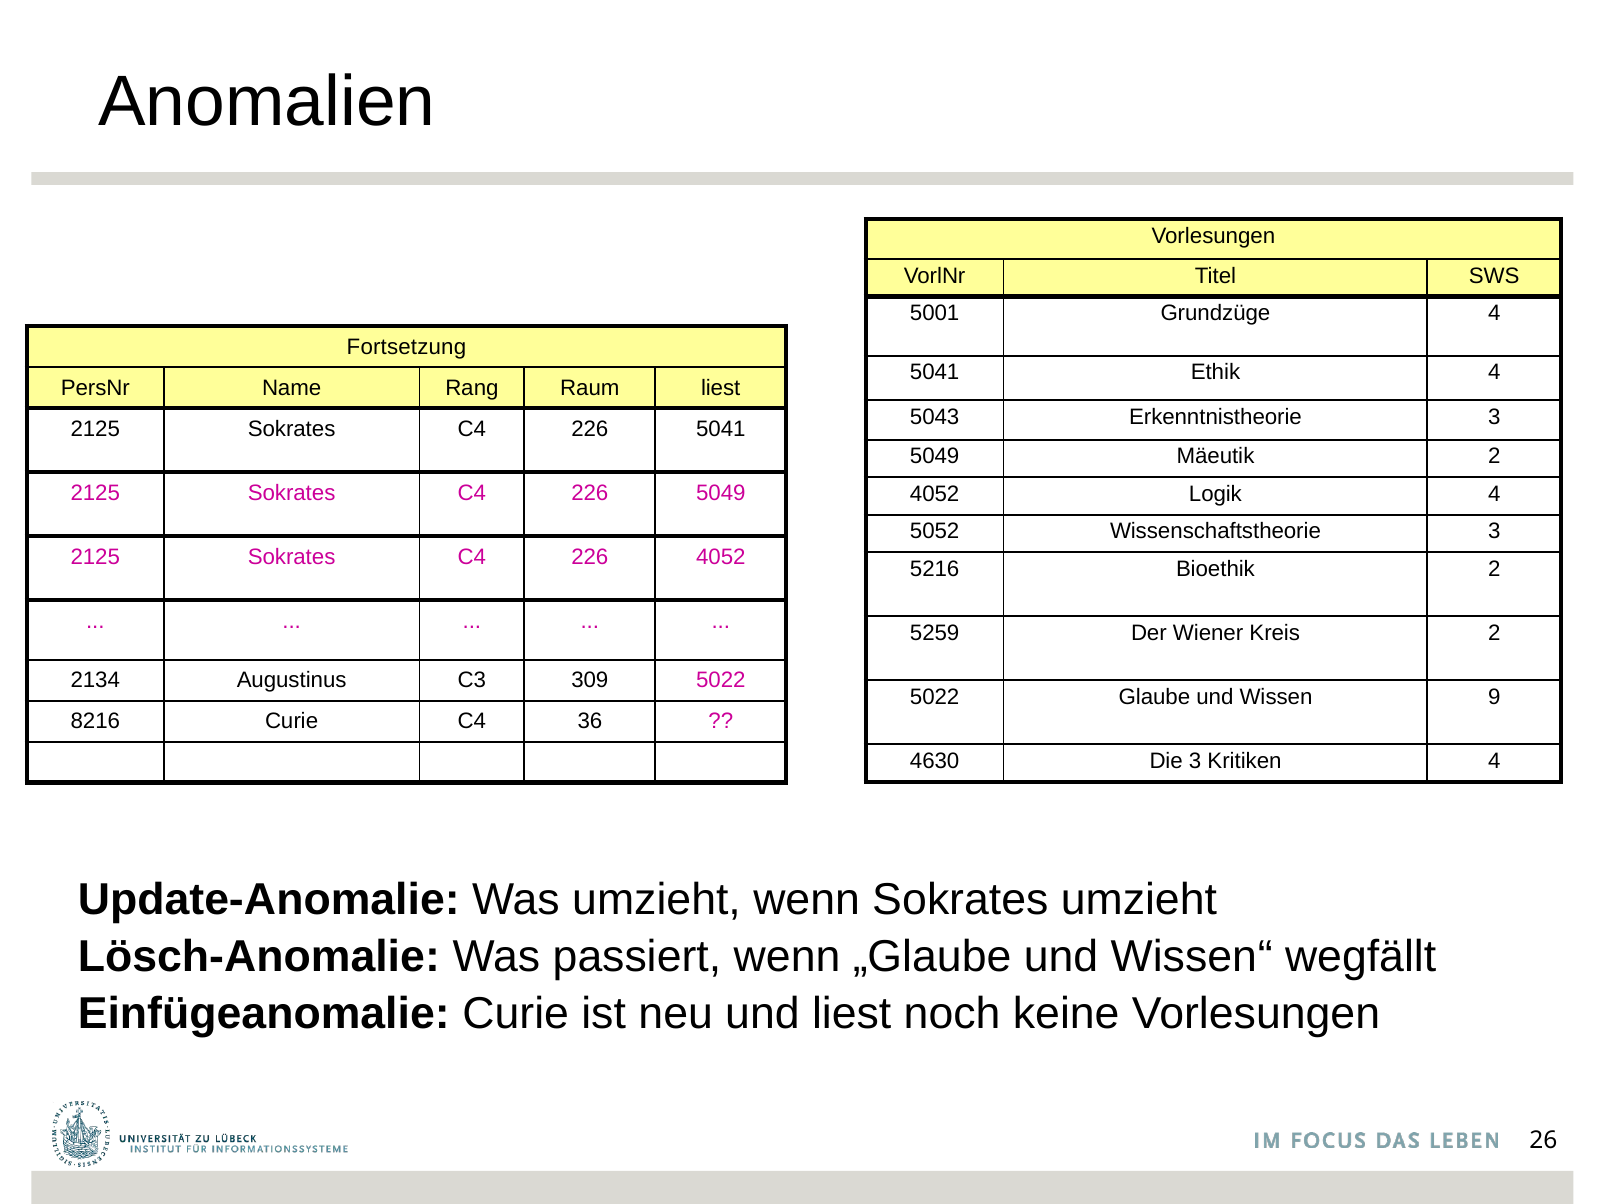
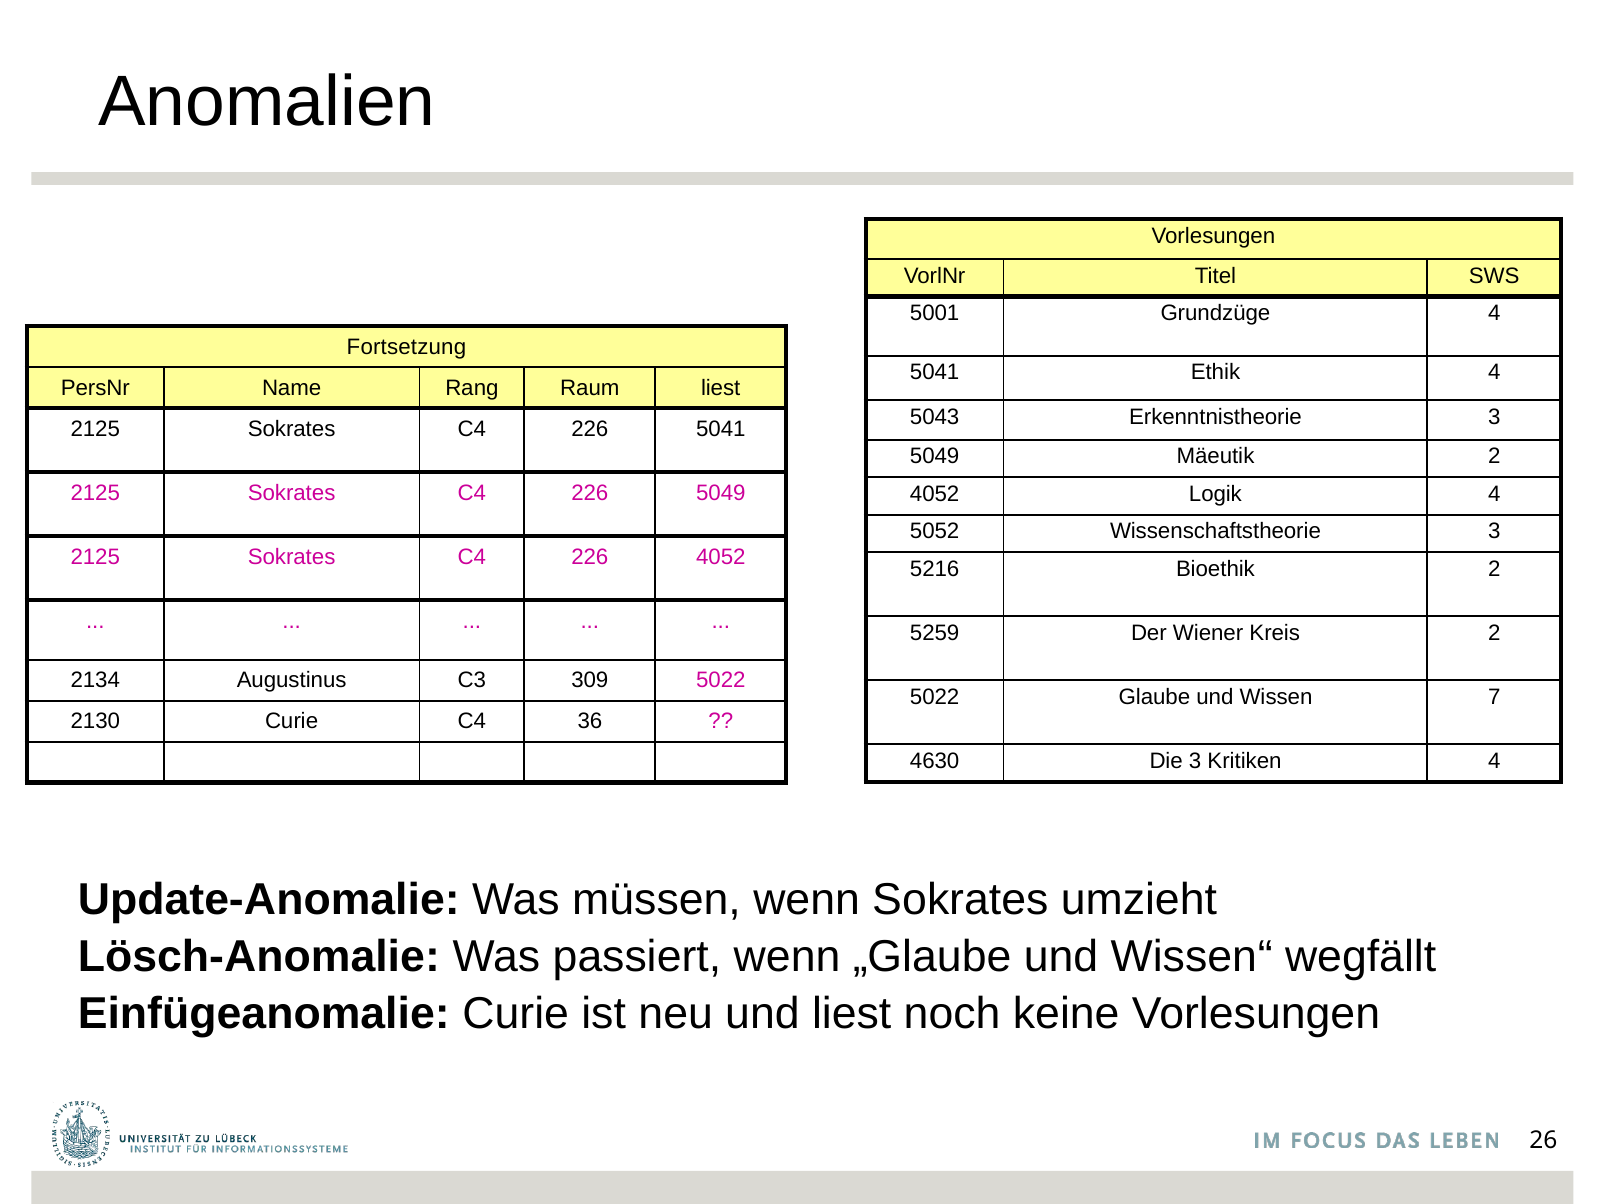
9: 9 -> 7 (1494, 697)
8216: 8216 -> 2130 (95, 721)
Was umzieht: umzieht -> müssen (657, 899)
